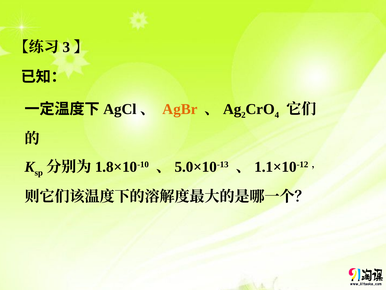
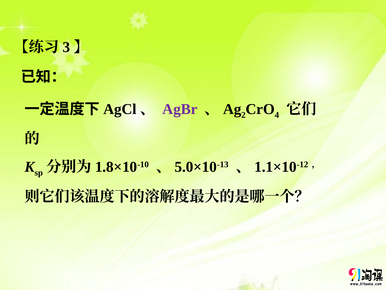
AgBr colour: orange -> purple (180, 109)
